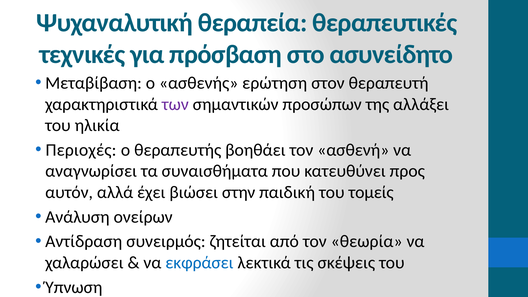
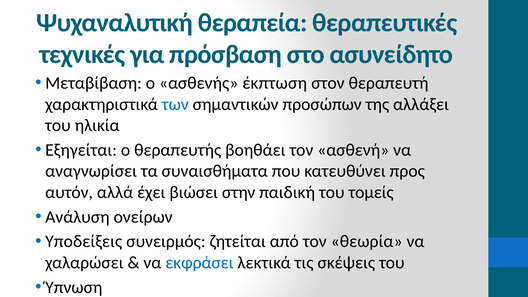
ερώτηση: ερώτηση -> έκπτωση (275, 83)
των colour: purple -> blue (175, 104)
Περιοχές: Περιοχές -> Εξηγείται (81, 150)
Αντίδραση: Αντίδραση -> Υποδείξεις (84, 242)
